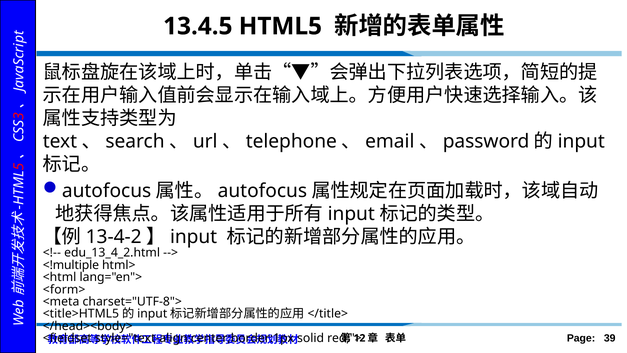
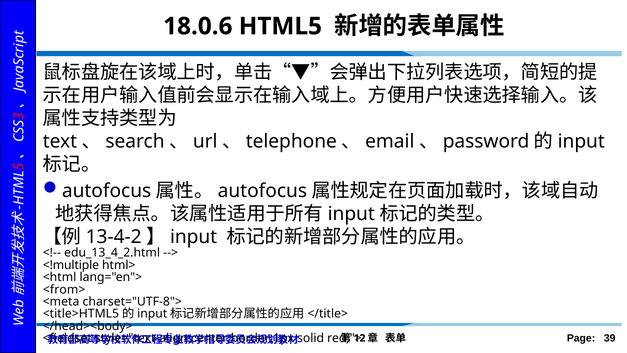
13.4.5: 13.4.5 -> 18.0.6 (198, 26)
<form>: <form> -> <from> (64, 289)
